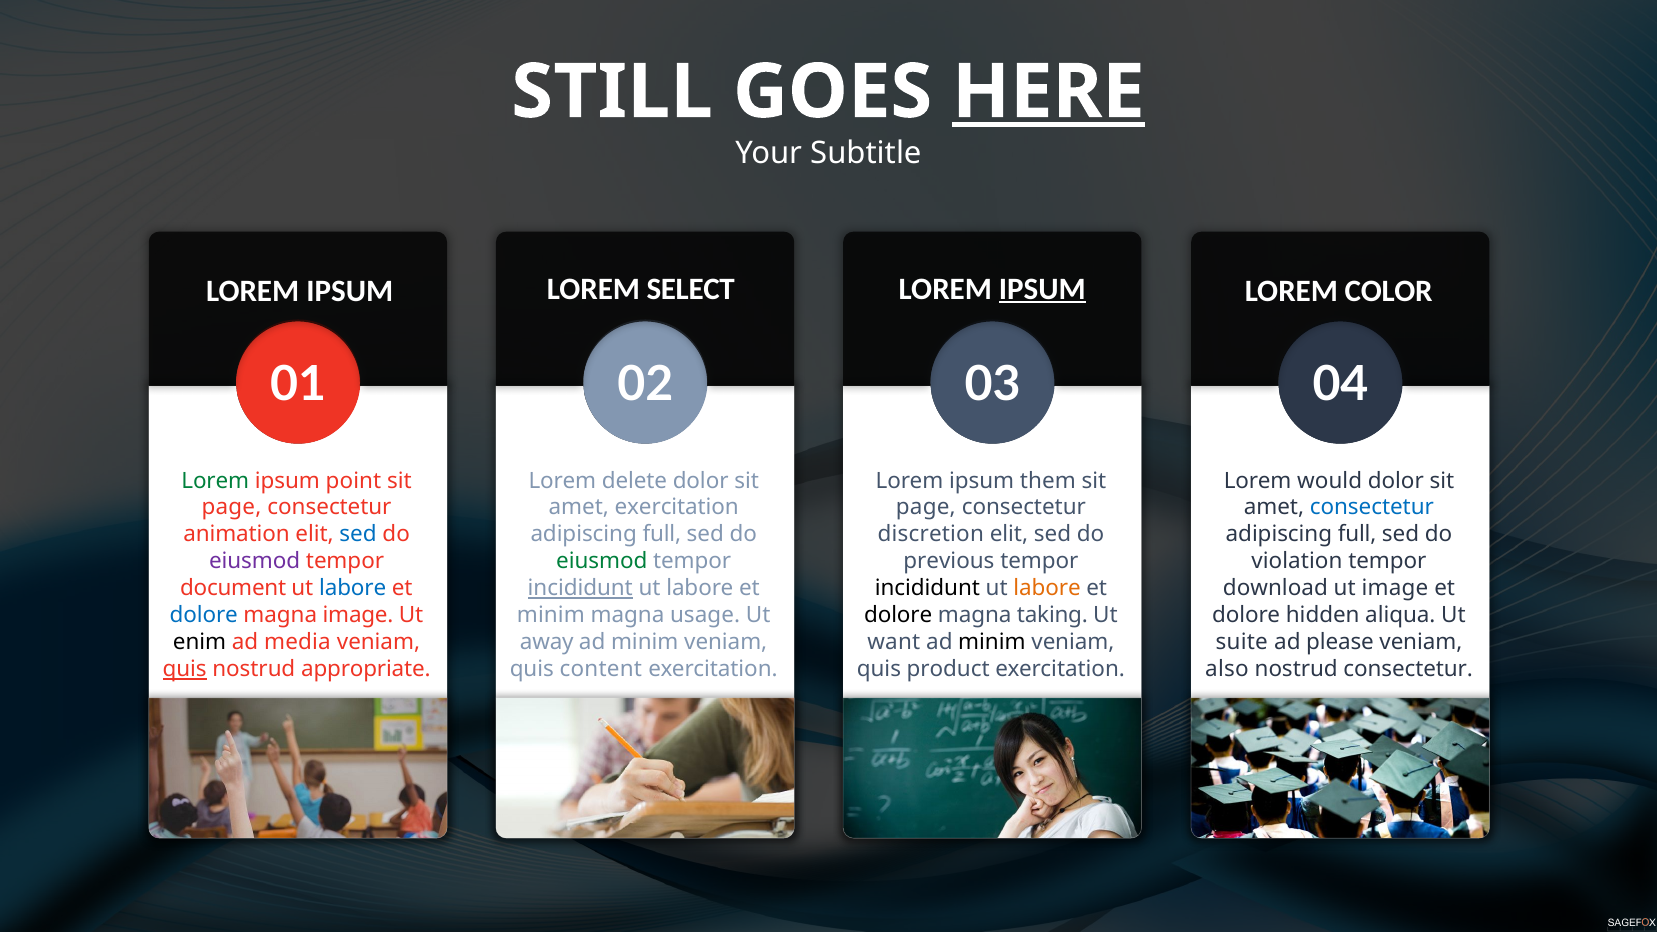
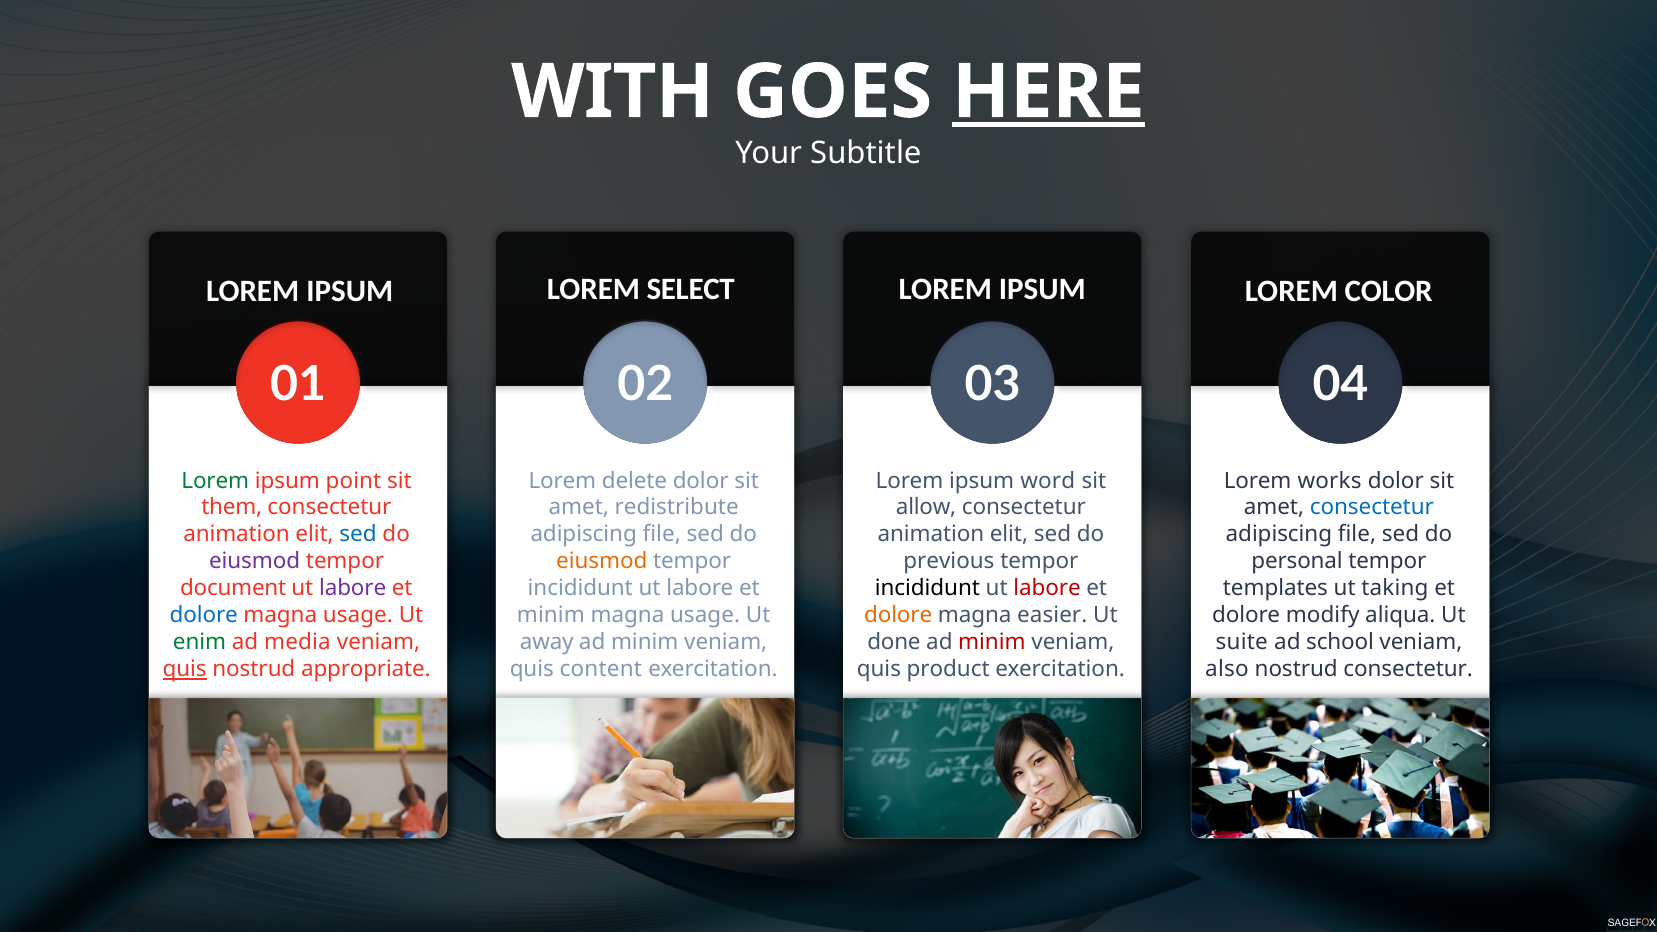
STILL: STILL -> WITH (613, 92)
IPSUM underline: present -> none (1042, 289)
them: them -> word (1048, 481)
would: would -> works (1330, 481)
page: page -> them (232, 508)
amet exercitation: exercitation -> redistribute (677, 508)
page: page -> allow (926, 508)
full: full -> file (662, 535)
discretion: discretion -> animation (931, 535)
full: full -> file (1357, 535)
eiusmod colour: green -> orange (602, 562)
violation: violation -> personal (1297, 562)
labore colour: blue -> purple (353, 588)
incididunt underline: present -> none (580, 588)
labore colour: orange -> red (1047, 588)
download: download -> templates (1275, 588)
ut image: image -> taking (1395, 588)
image: image -> usage (358, 615)
dolore colour: black -> orange (898, 615)
taking: taking -> easier (1052, 615)
hidden: hidden -> modify (1323, 615)
enim colour: black -> green (200, 642)
want: want -> done (894, 642)
minim colour: black -> red (992, 642)
please: please -> school (1340, 642)
